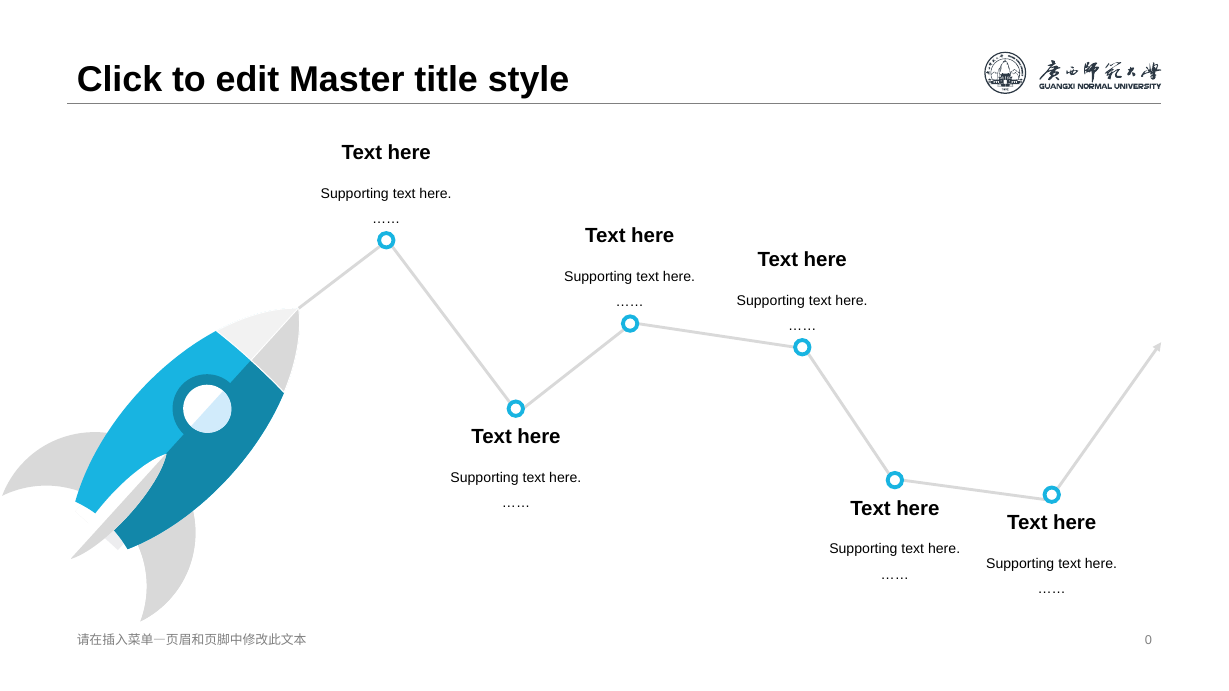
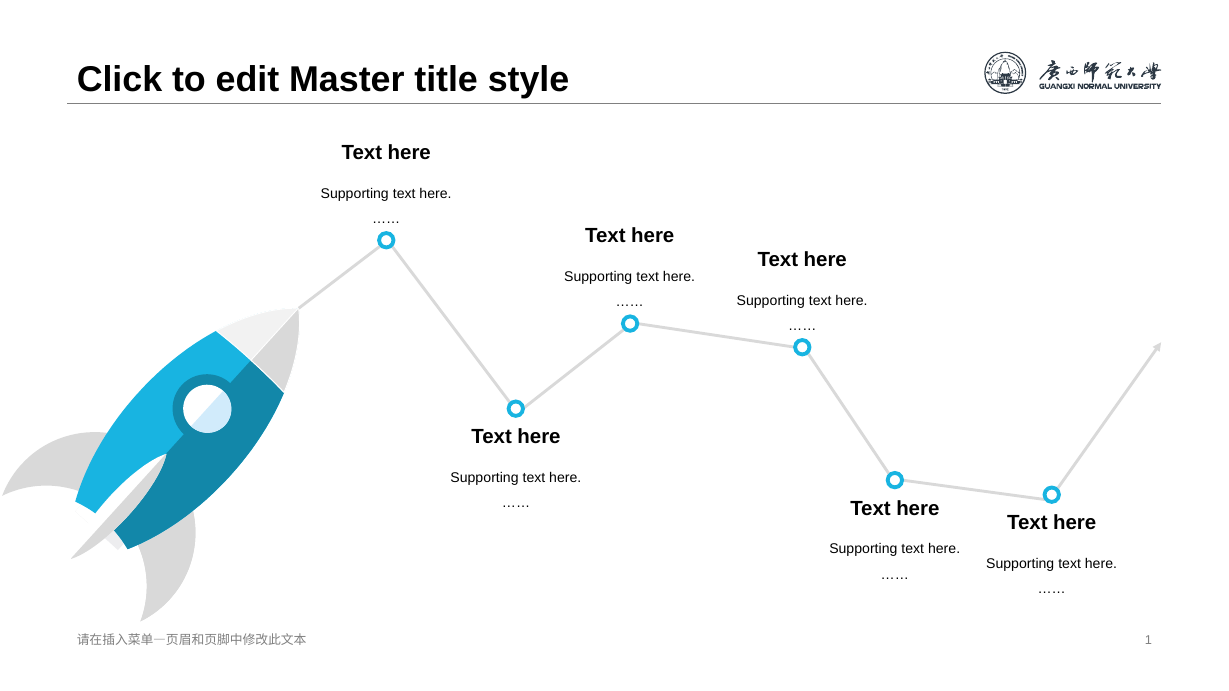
0: 0 -> 1 (1149, 640)
